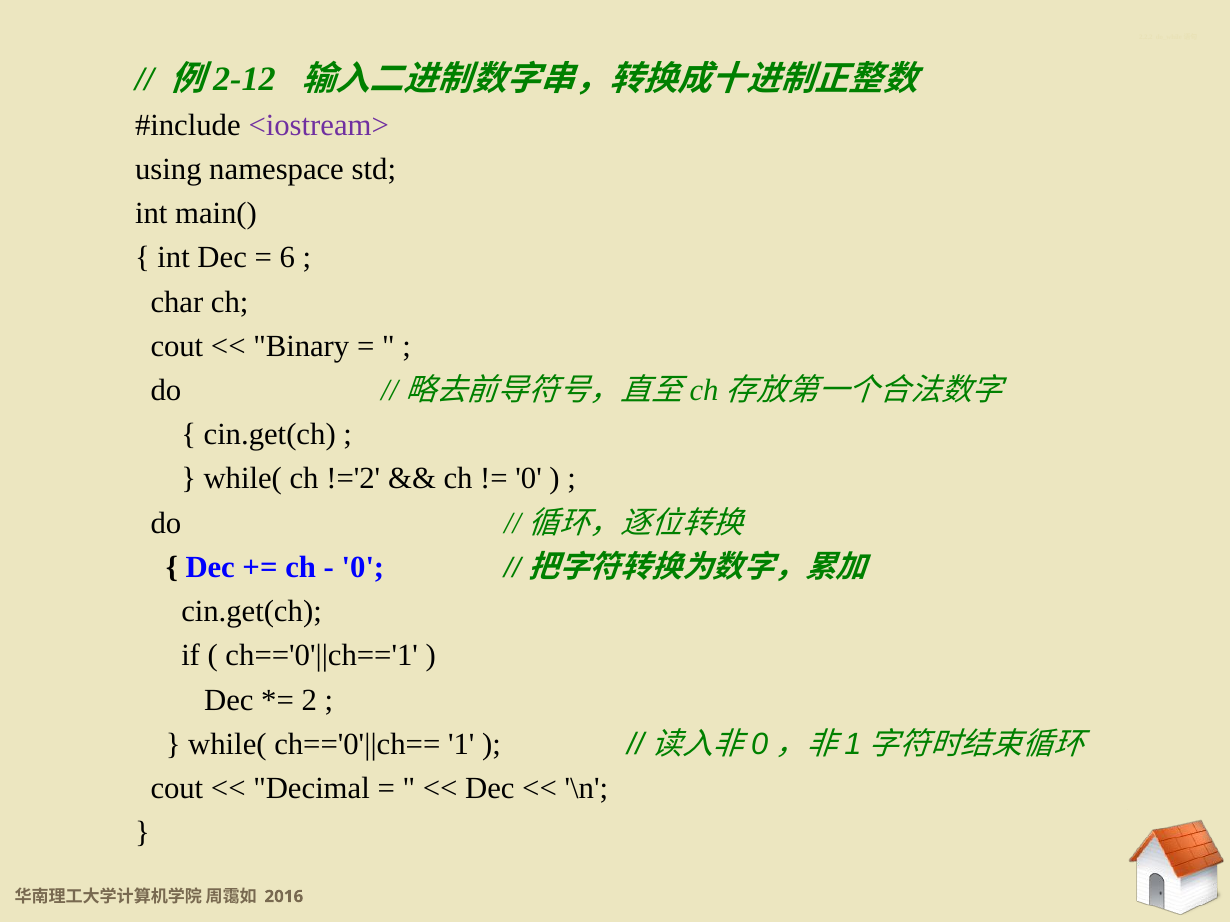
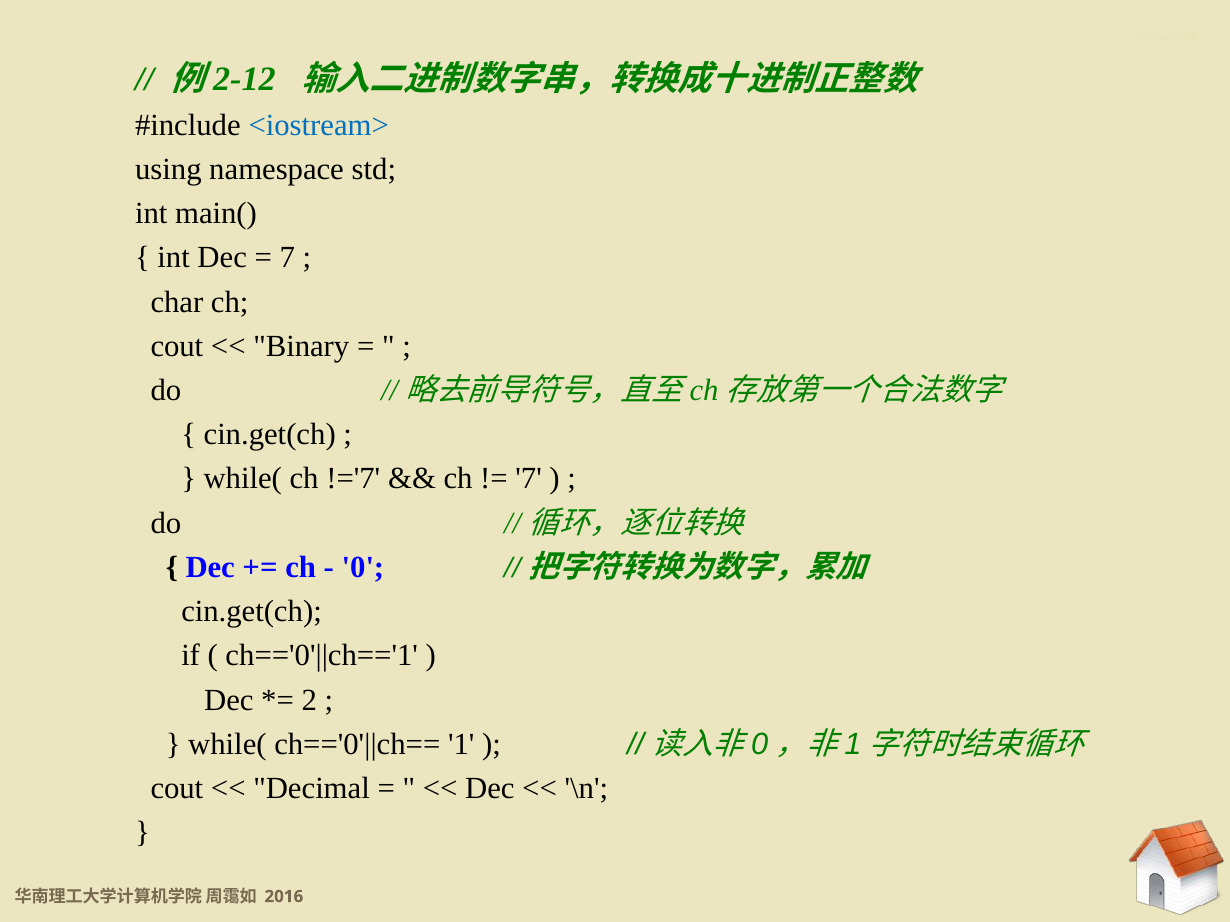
<iostream> colour: purple -> blue (319, 125)
6: 6 -> 7 (287, 258)
!='2: !='2 -> !='7 (353, 479)
0: 0 -> 7 (529, 479)
